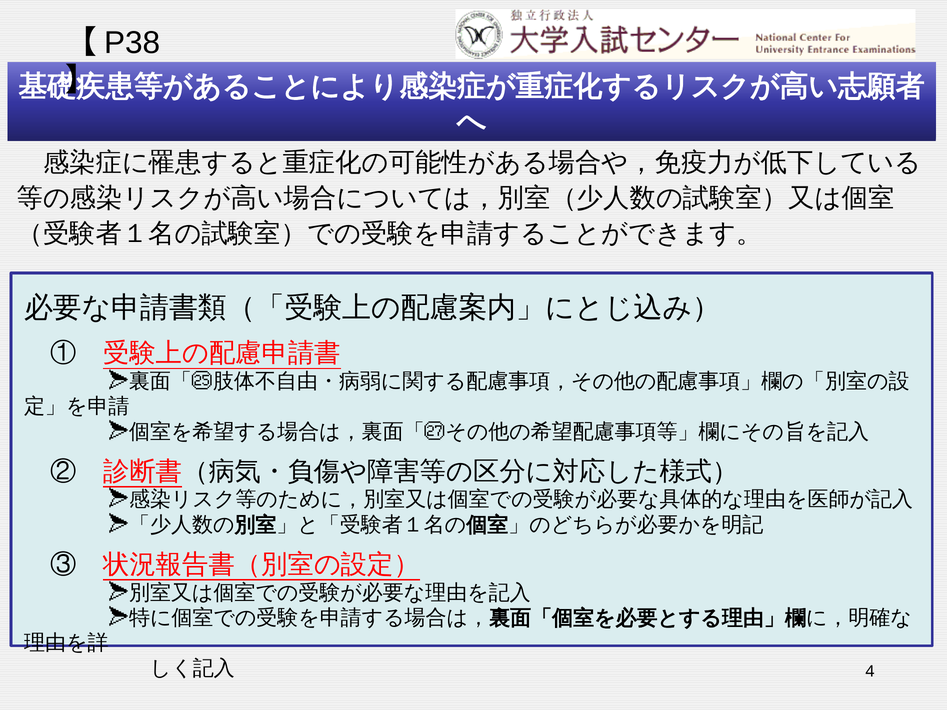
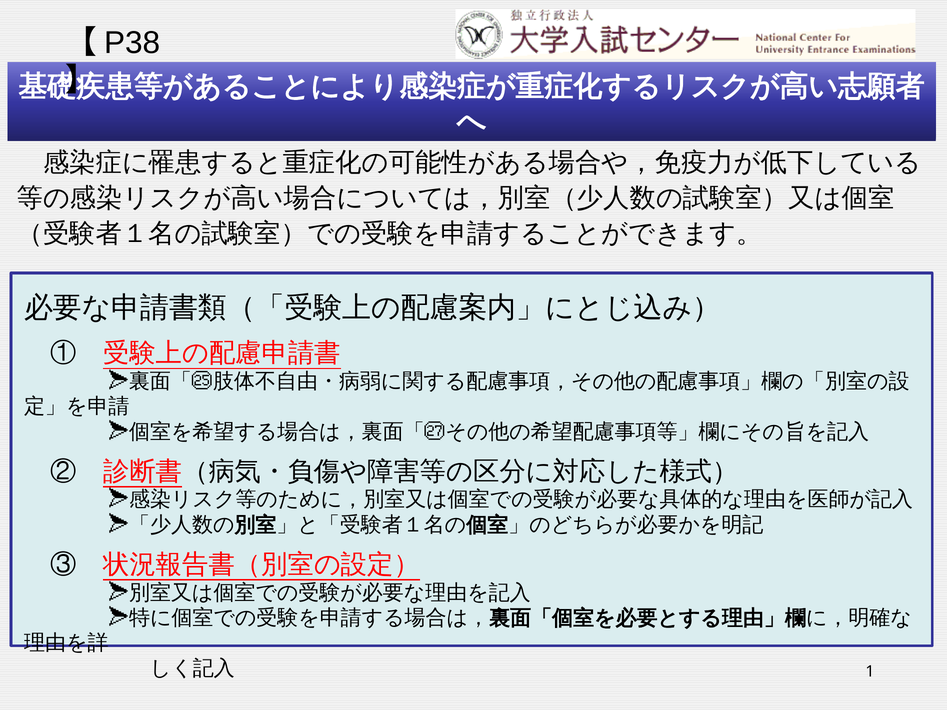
4: 4 -> 1 (870, 672)
